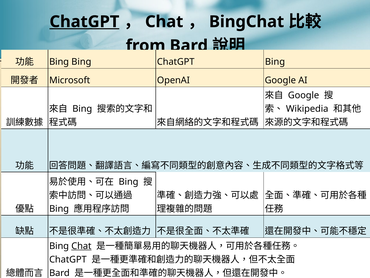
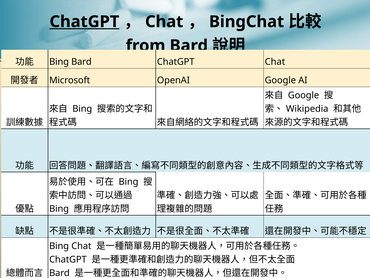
Bing Bing: Bing -> Bard (81, 62)
ChatGPT Bing: Bing -> Chat (275, 62)
Chat underline: present -> none (81, 246)
